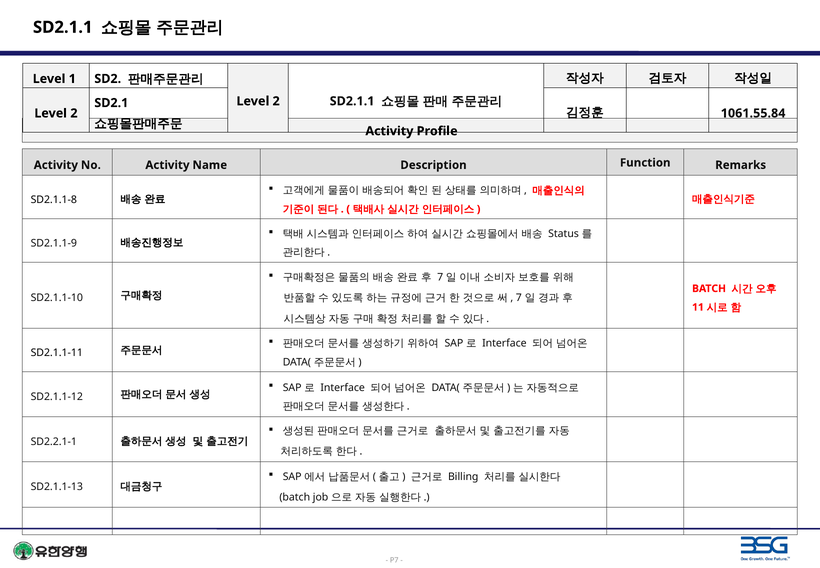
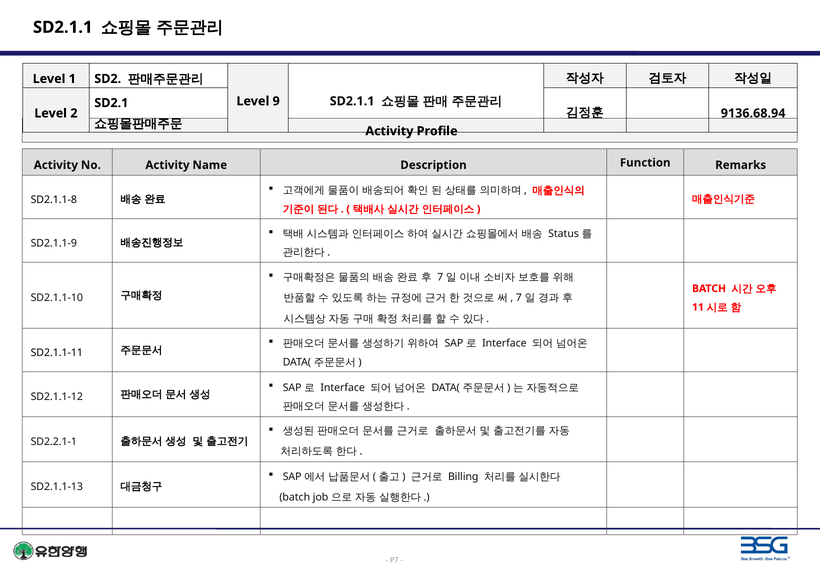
2: 2 -> 9 (276, 101)
1061.55.84: 1061.55.84 -> 9136.68.94 (753, 113)
